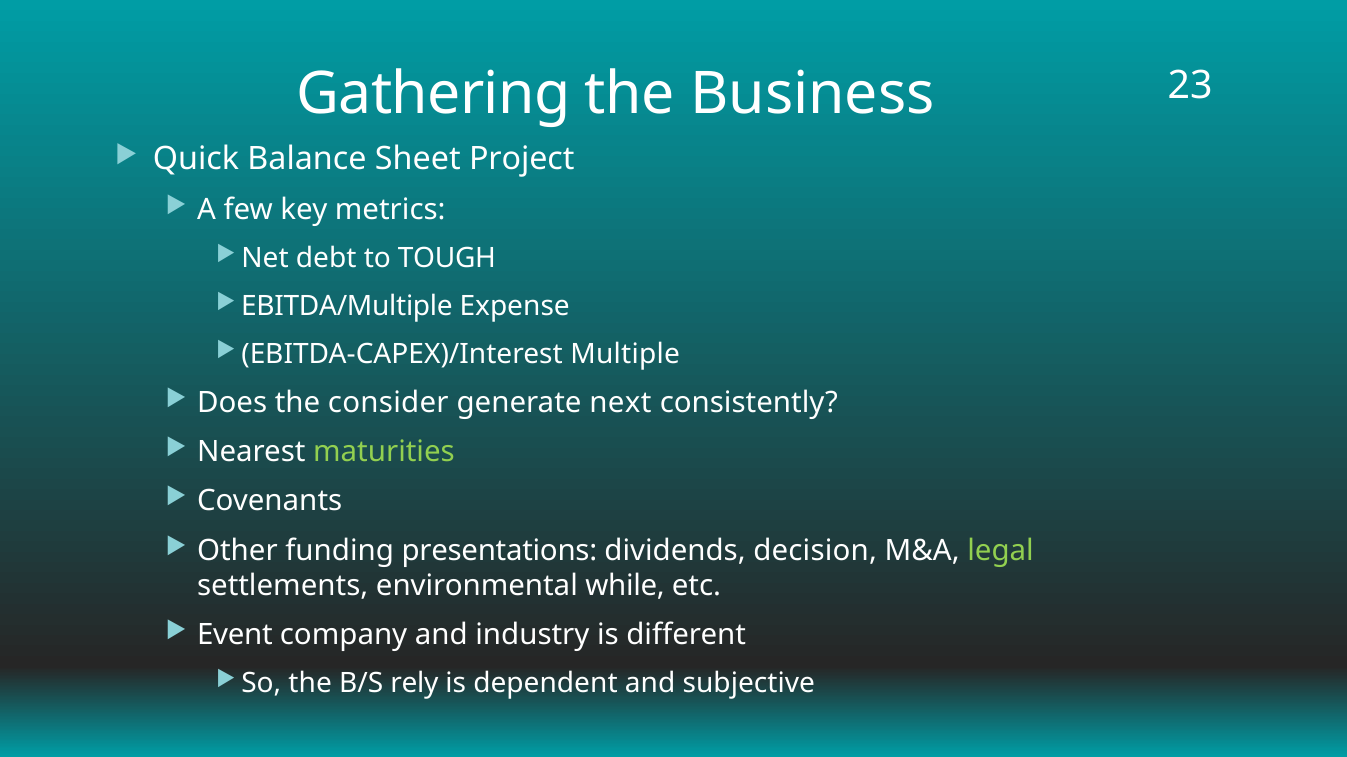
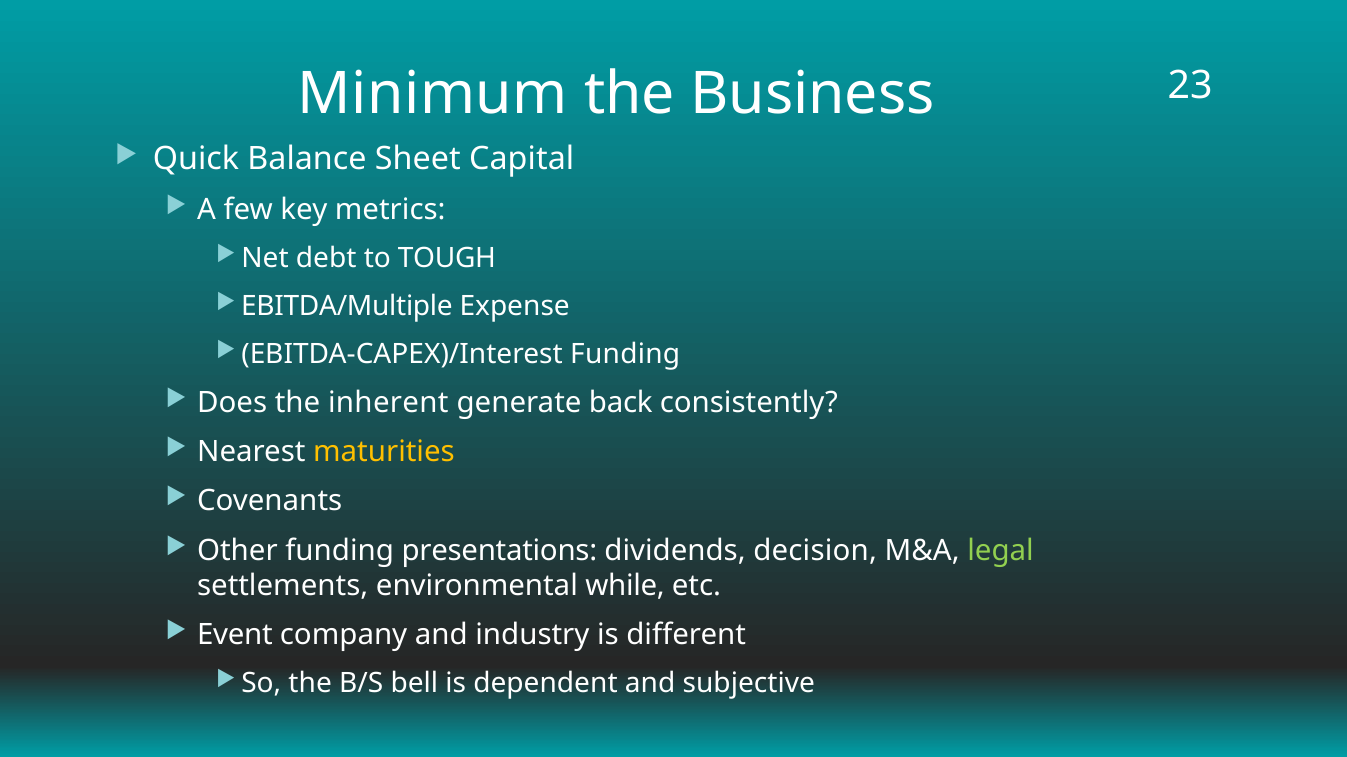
Gathering: Gathering -> Minimum (433, 95)
Project: Project -> Capital (522, 159)
EBITDA-CAPEX)/Interest Multiple: Multiple -> Funding (625, 354)
consider: consider -> inherent (388, 403)
next: next -> back (621, 403)
maturities colour: light green -> yellow (384, 452)
rely: rely -> bell (414, 684)
